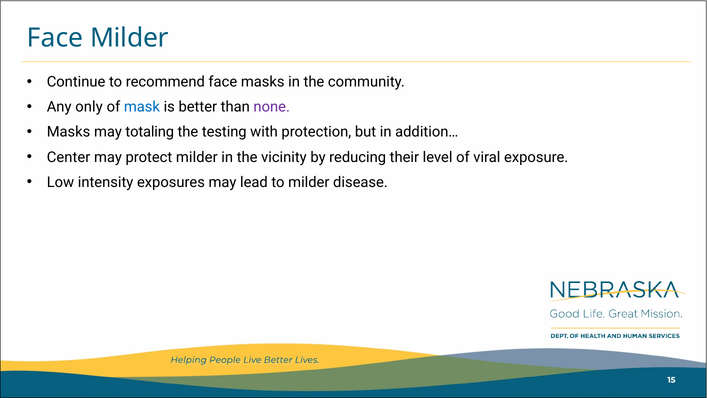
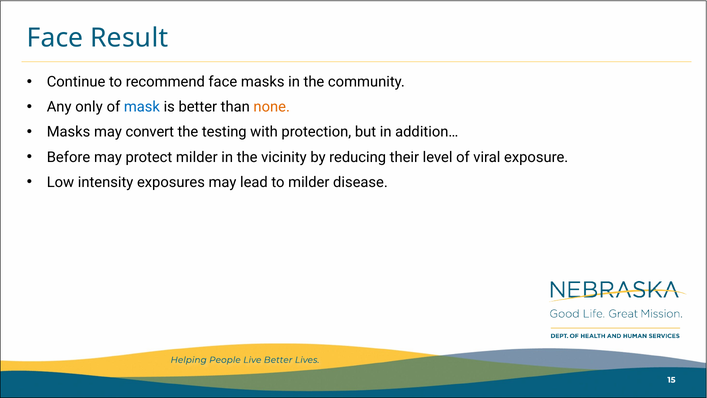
Face Milder: Milder -> Result (129, 38)
none colour: purple -> orange (272, 107)
totaling: totaling -> convert (150, 132)
Center: Center -> Before (69, 157)
